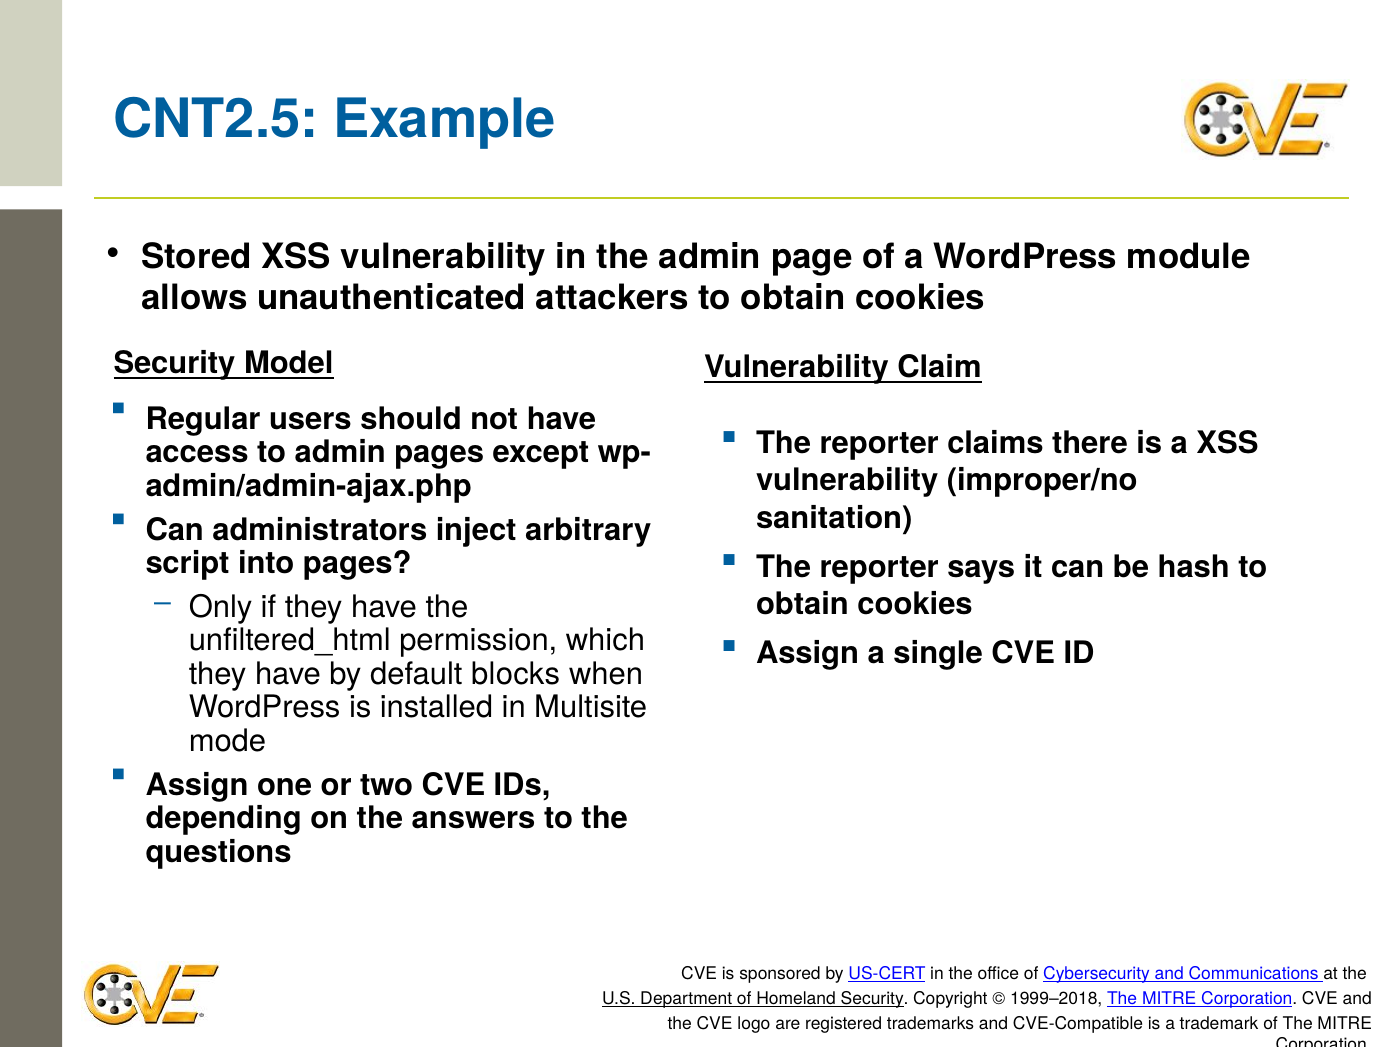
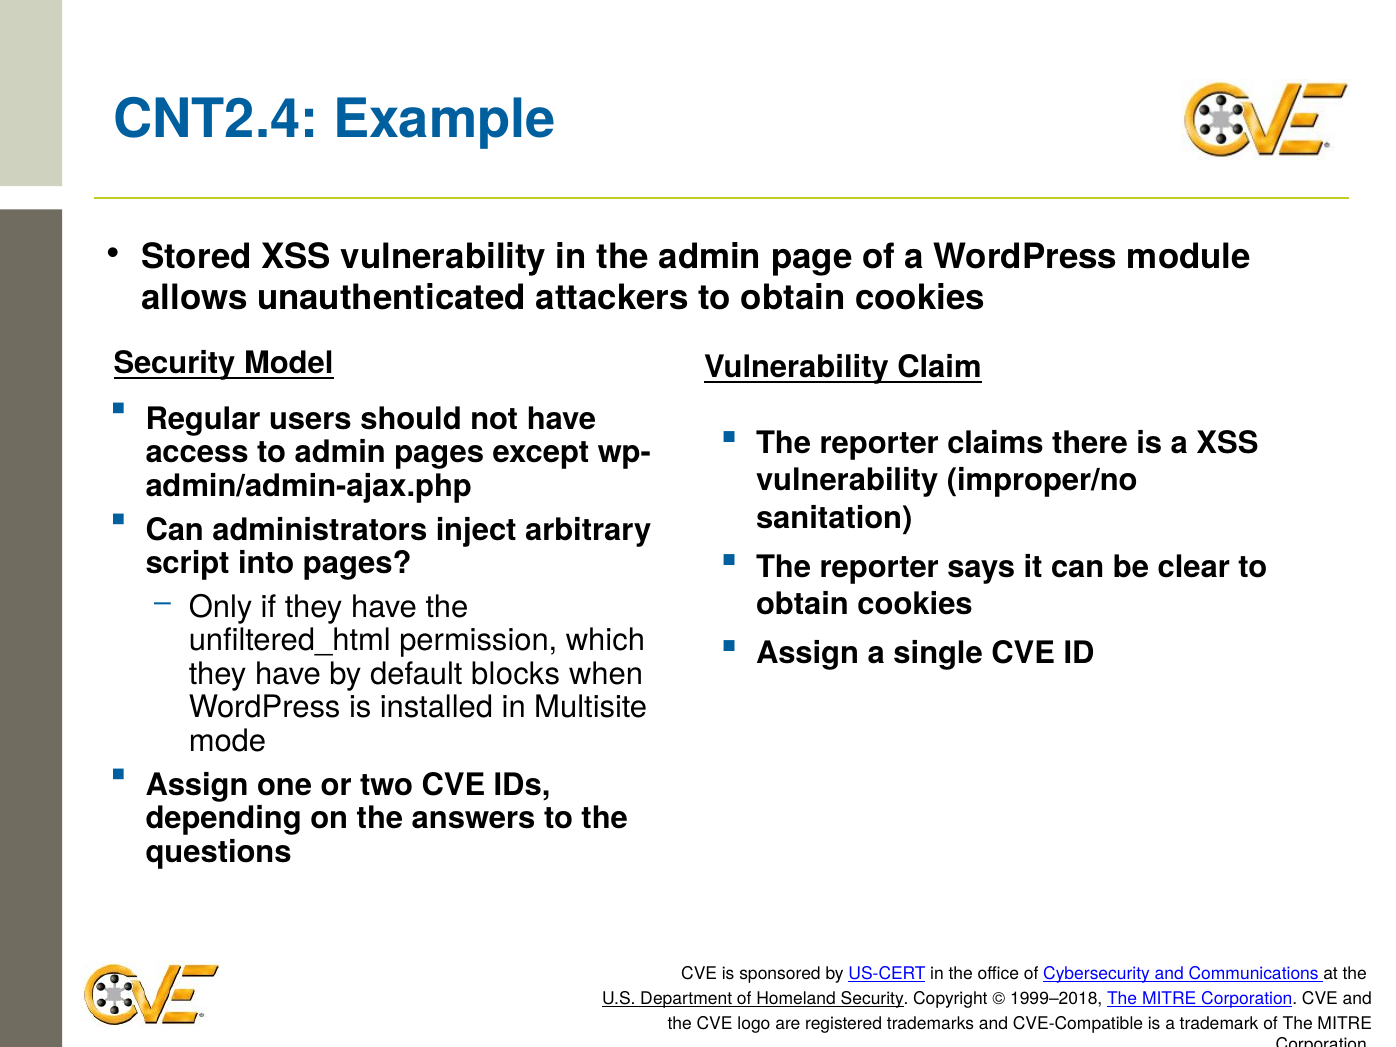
CNT2.5: CNT2.5 -> CNT2.4 (216, 120)
hash: hash -> clear (1194, 567)
